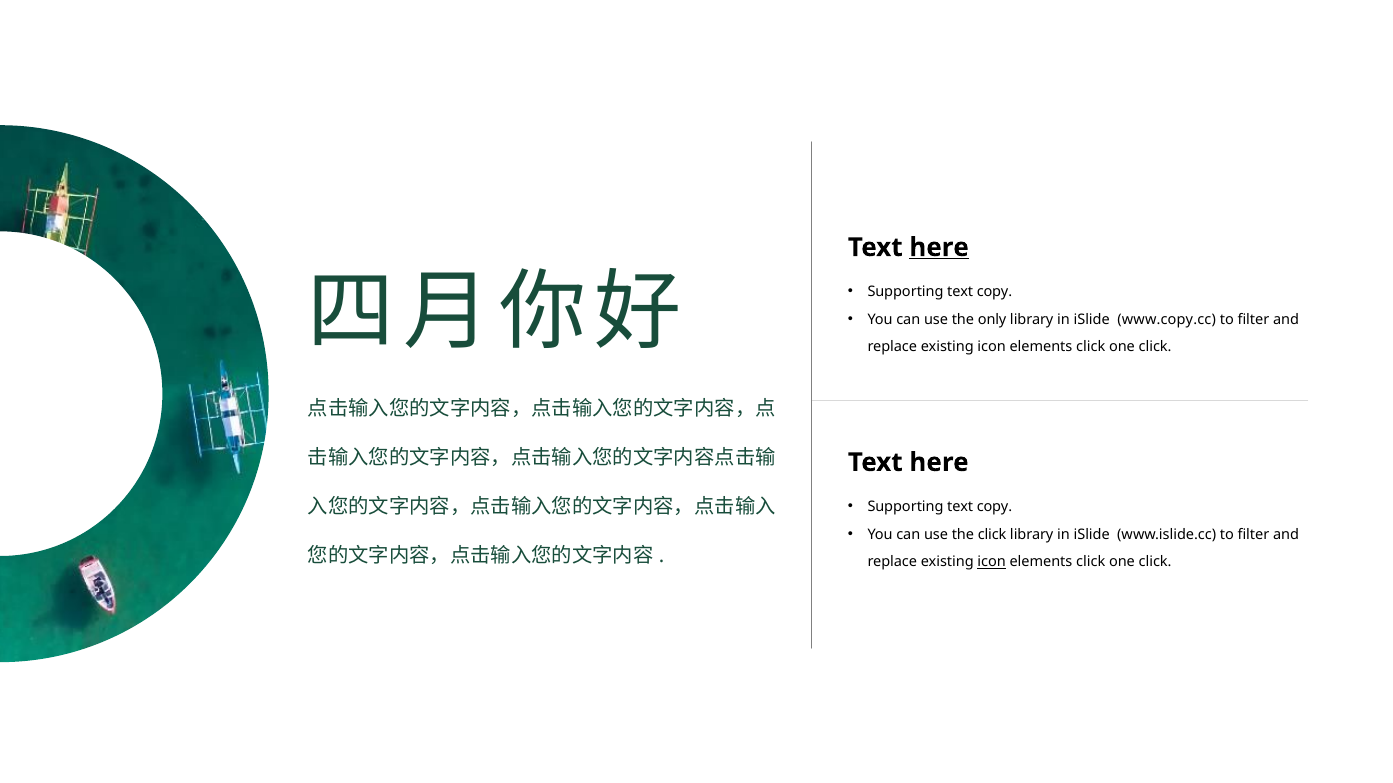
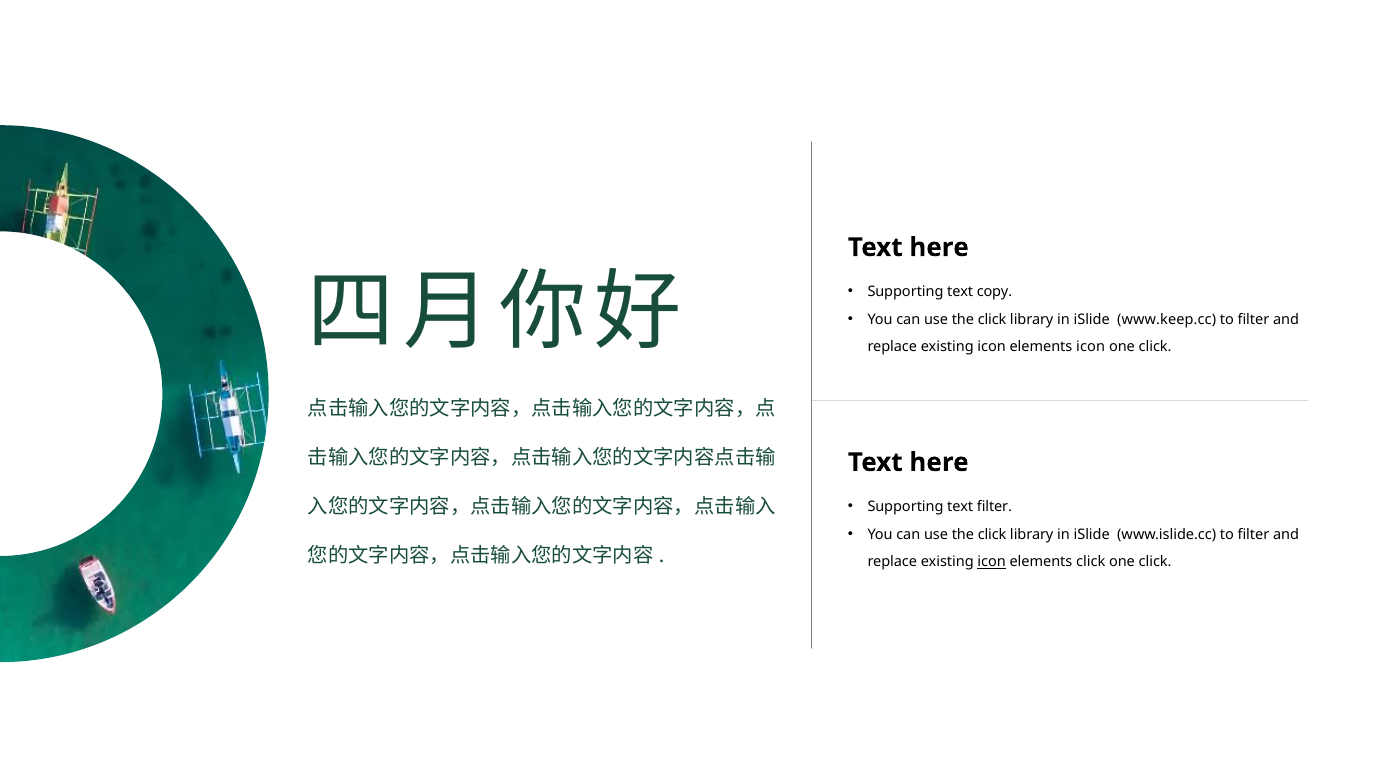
here underline: present -> none (939, 248)
only: only -> click (992, 320)
www.copy.cc: www.copy.cc -> www.keep.cc (1167, 320)
click: click -> icon (1091, 347)
copy: copy -> filter (994, 507)
